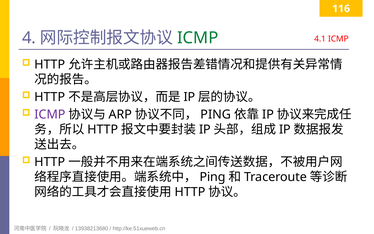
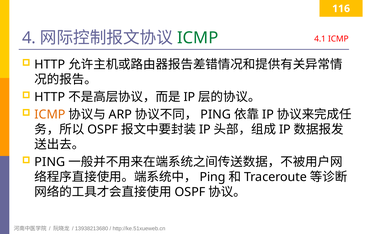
ICMP colour: purple -> orange (50, 114)
HTTP: HTTP -> OSPF (103, 129)
HTTP: HTTP -> PING (50, 162)
HTTP: HTTP -> OSPF (190, 192)
